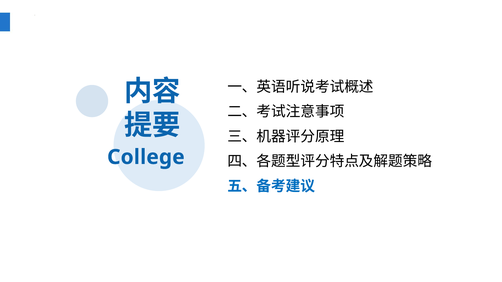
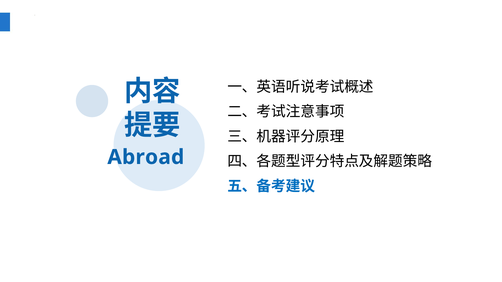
College: College -> Abroad (146, 157)
